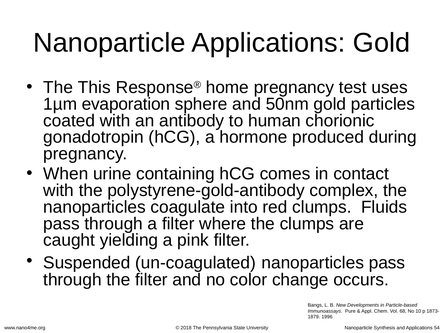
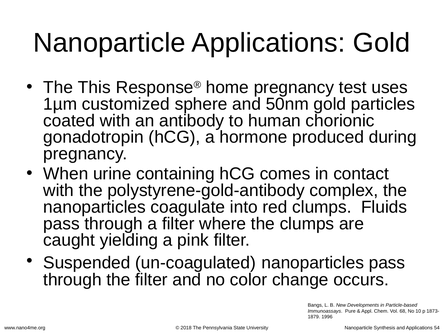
evaporation: evaporation -> customized (126, 104)
